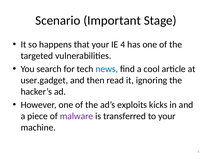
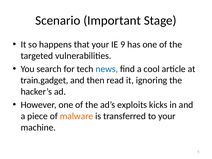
4: 4 -> 9 (123, 44)
user.gadget: user.gadget -> train.gadget (44, 80)
malware colour: purple -> orange (77, 116)
